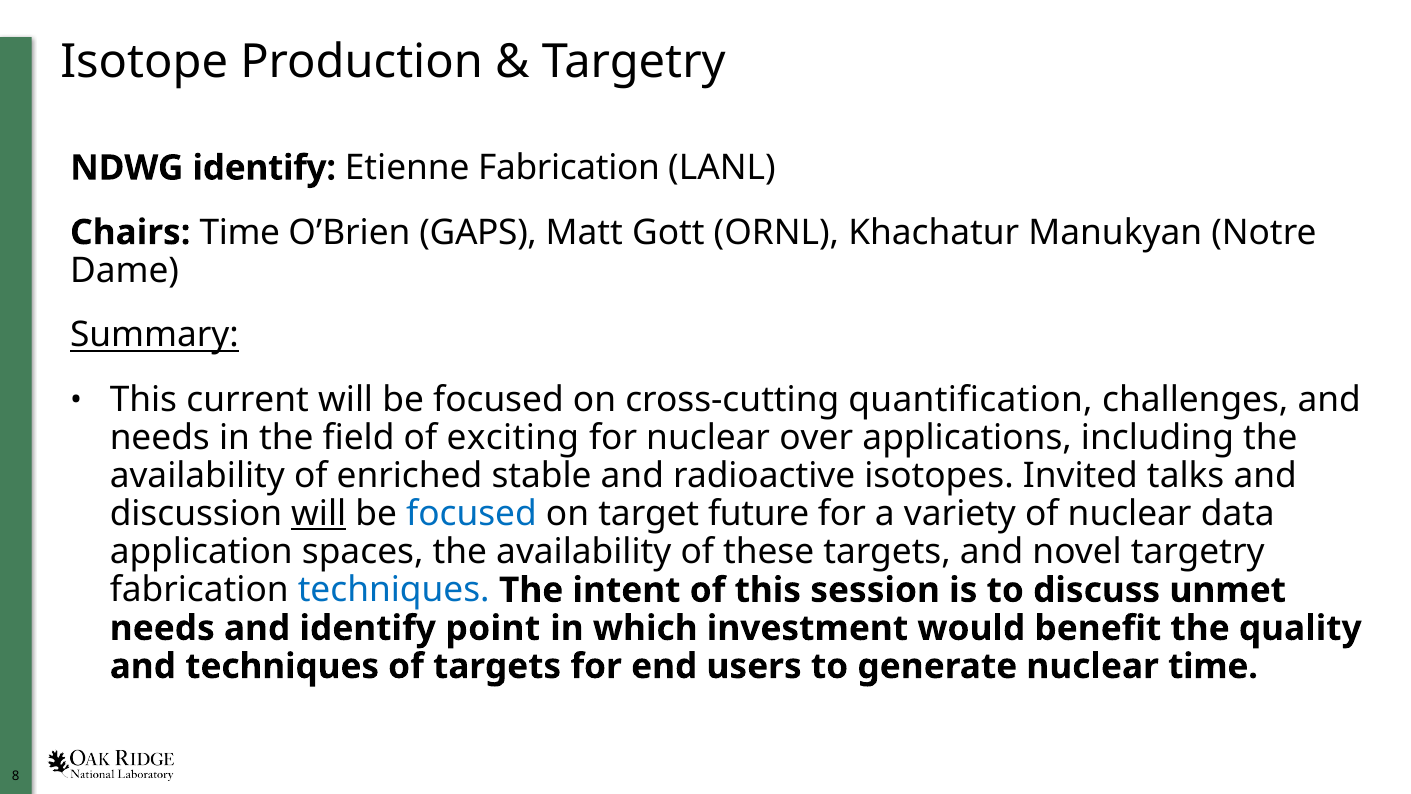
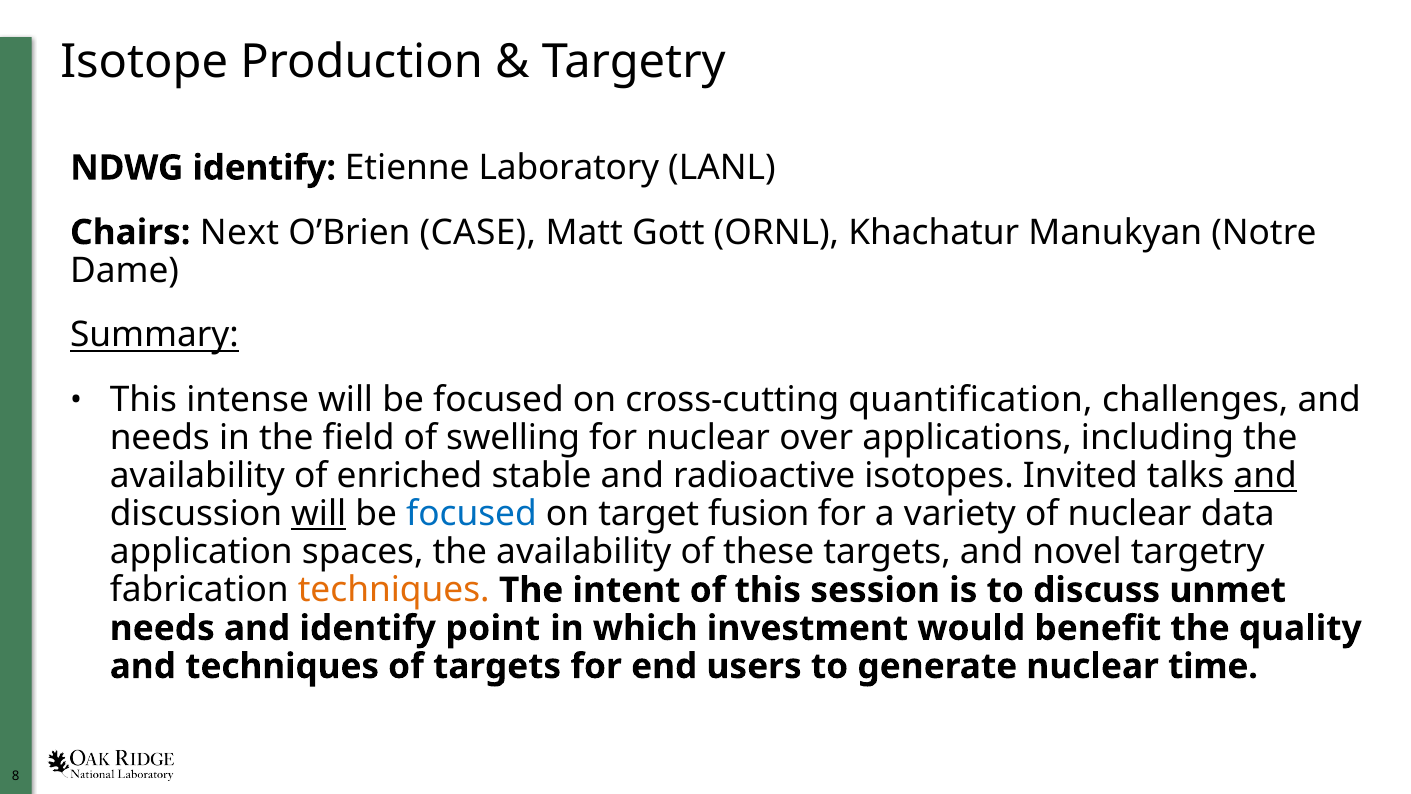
Etienne Fabrication: Fabrication -> Laboratory (569, 168)
Chairs Time: Time -> Next (239, 232)
GAPS: GAPS -> CASE (478, 232)
current: current -> intense (248, 400)
exciting: exciting -> swelling (513, 438)
and underline: none -> present (1265, 476)
future: future -> fusion (759, 514)
techniques colour: blue -> orange (394, 590)
